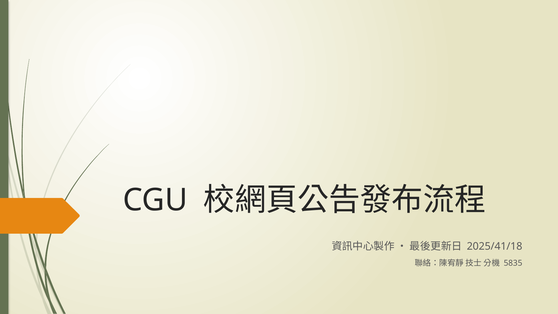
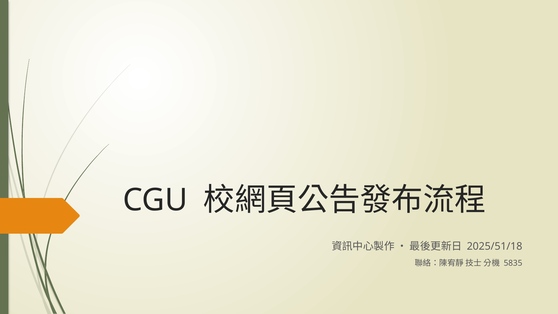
2025/41/18: 2025/41/18 -> 2025/51/18 (495, 246)
